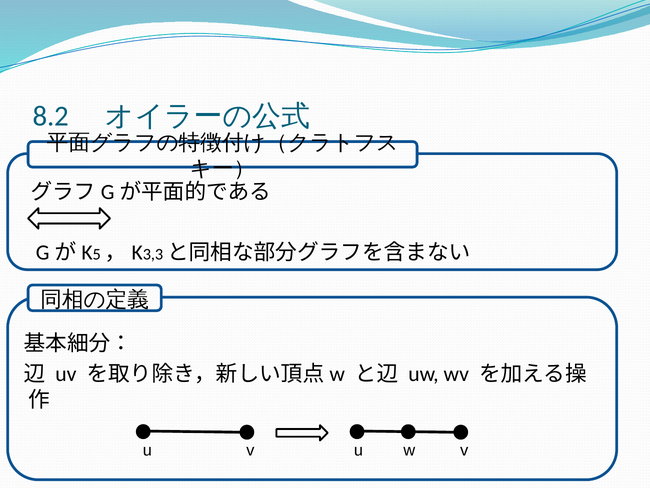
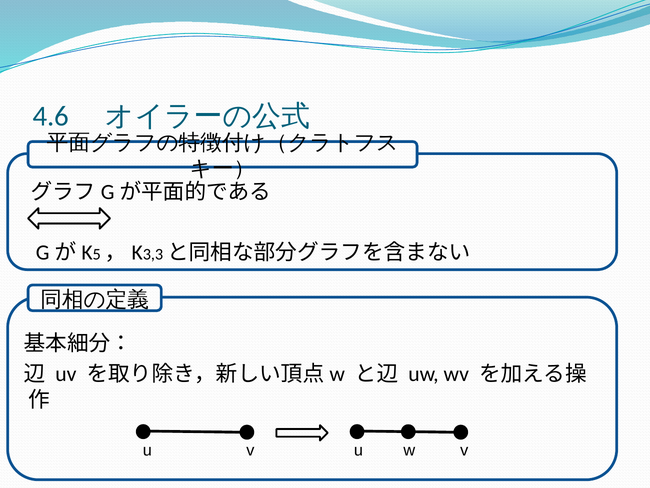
8.2: 8.2 -> 4.6 (51, 116)
